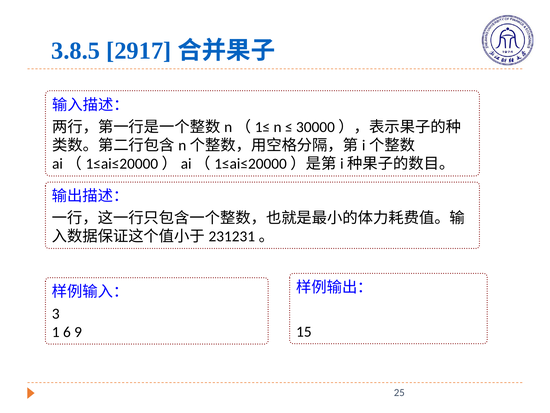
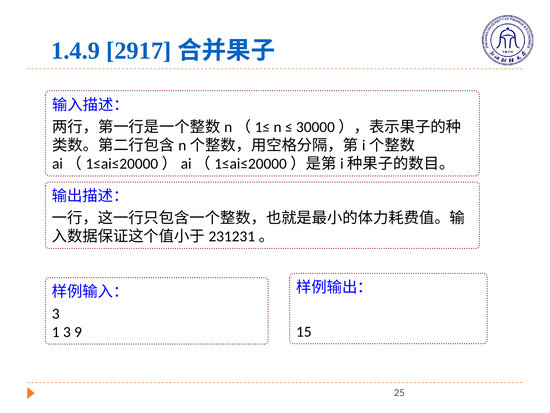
3.8.5: 3.8.5 -> 1.4.9 (76, 51)
1 6: 6 -> 3 (67, 332)
